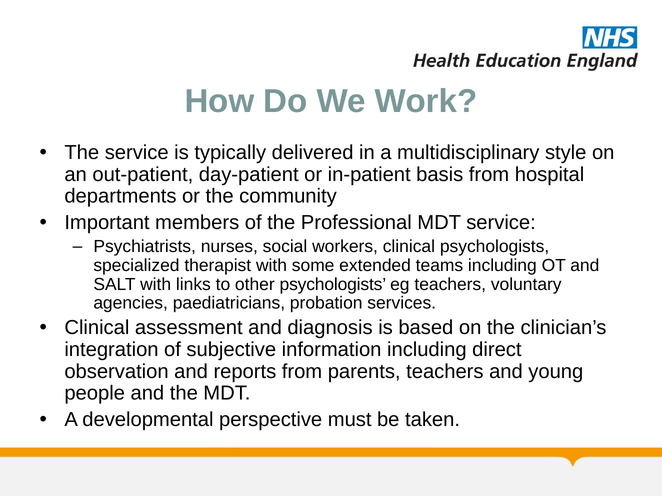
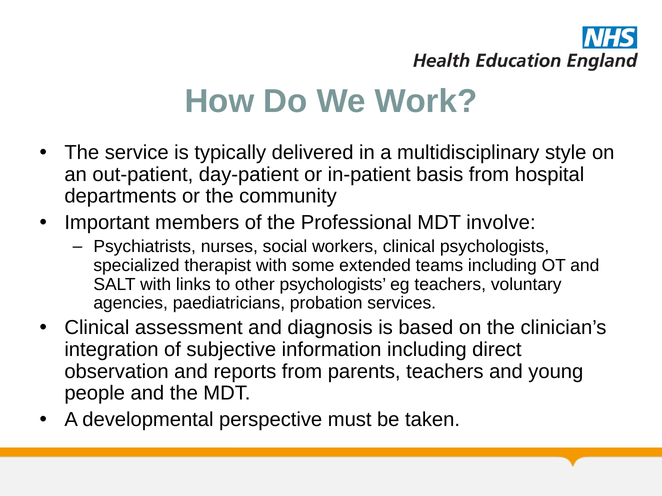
MDT service: service -> involve (501, 223)
